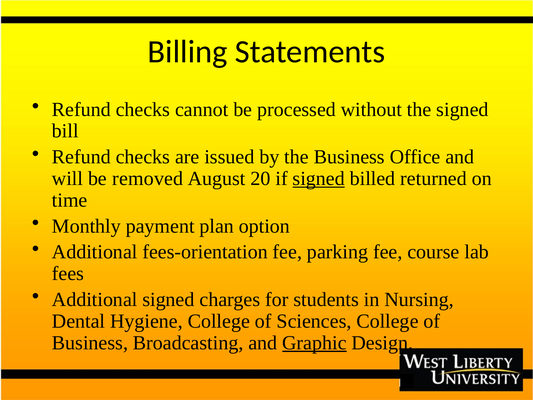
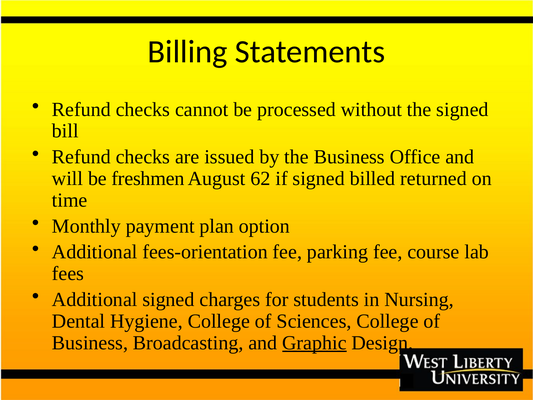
removed: removed -> freshmen (148, 178)
20: 20 -> 62 (261, 178)
signed underline: present -> none (319, 178)
